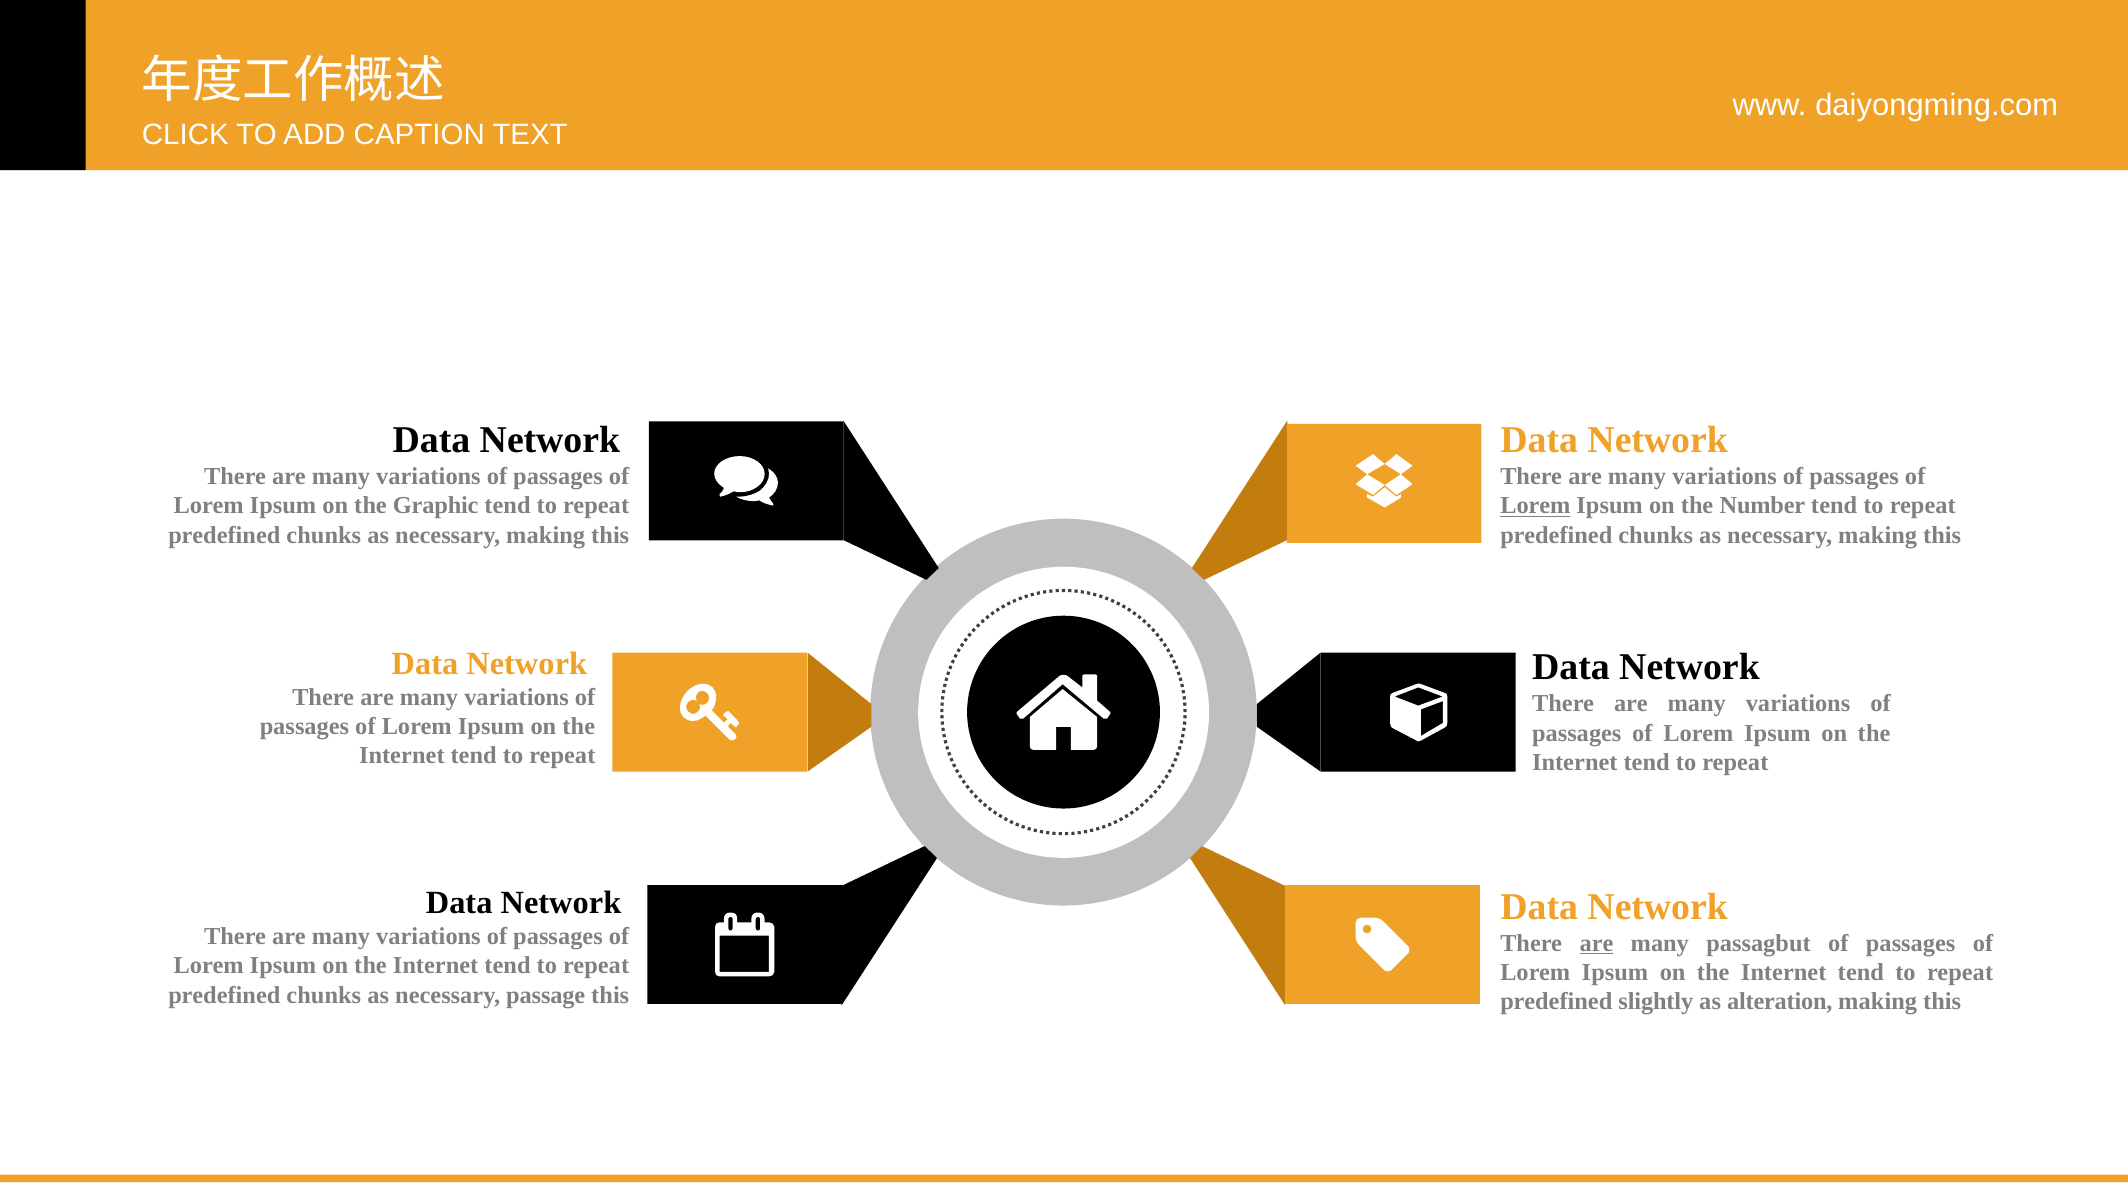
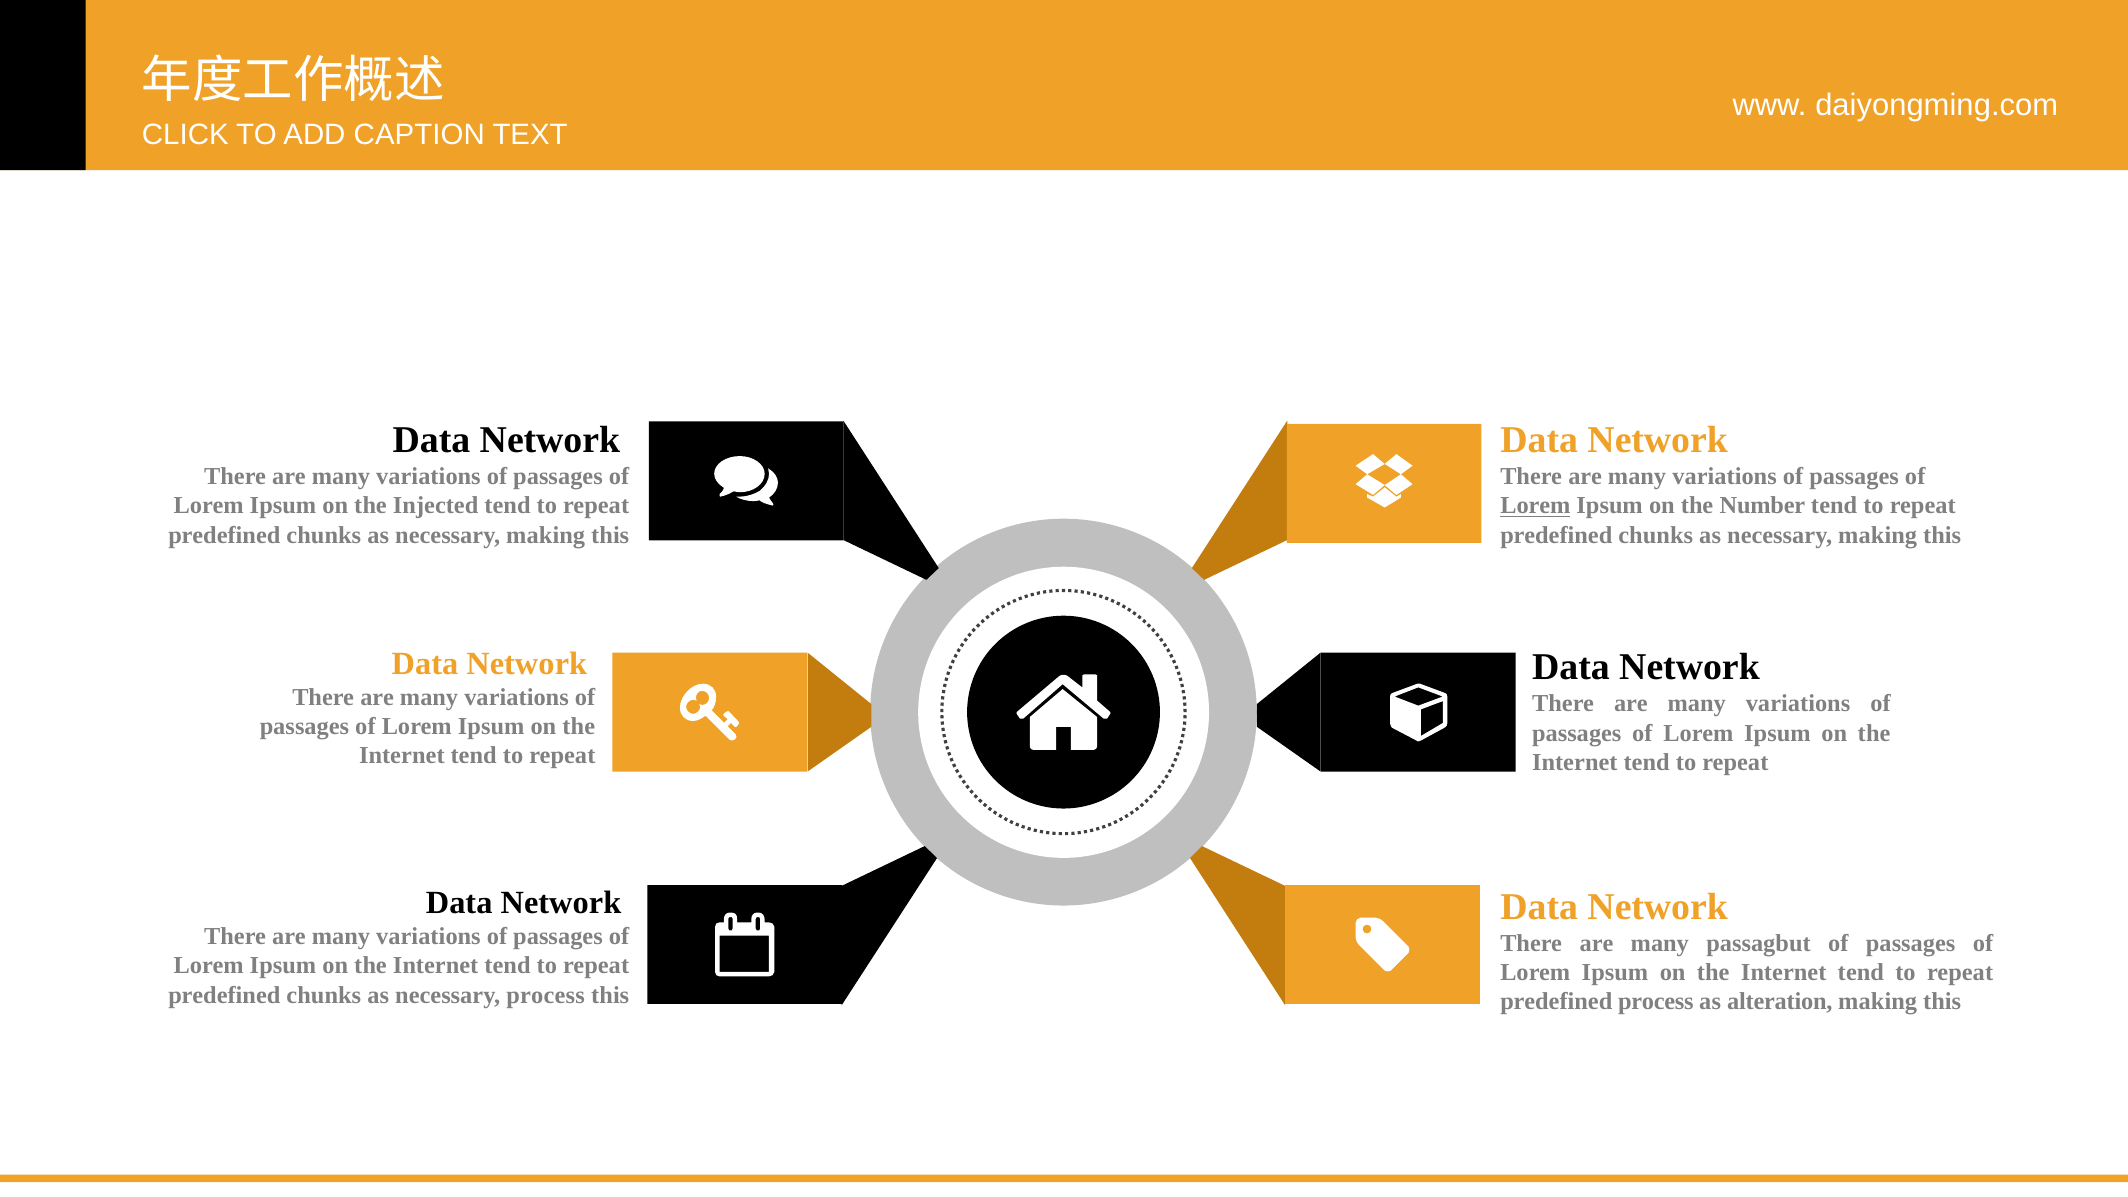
Graphic: Graphic -> Injected (436, 506)
are underline: present -> none (1597, 943)
necessary passage: passage -> process (546, 995)
predefined slightly: slightly -> process (1656, 1001)
